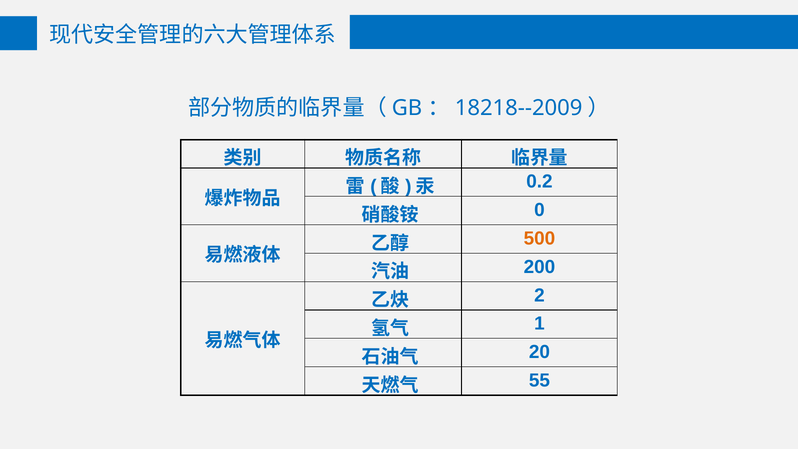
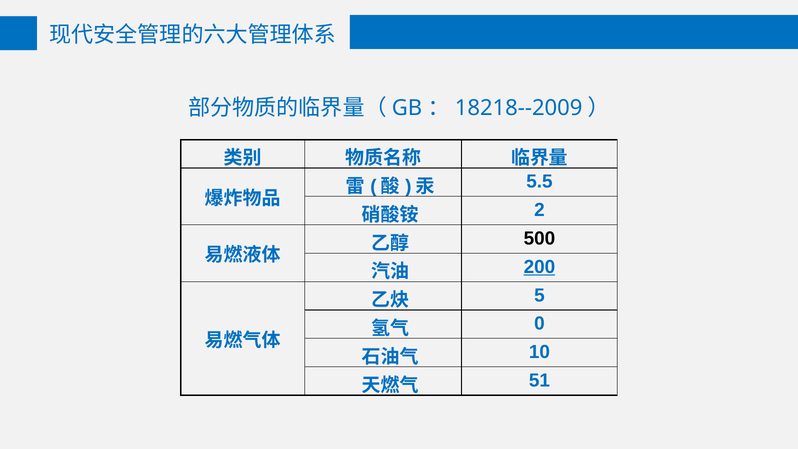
0.2: 0.2 -> 5.5 (539, 182)
0: 0 -> 2 (539, 210)
500 colour: orange -> black (539, 238)
200 underline: none -> present (539, 267)
2: 2 -> 5 (539, 295)
1: 1 -> 0 (539, 324)
20: 20 -> 10 (539, 352)
55: 55 -> 51 (539, 380)
